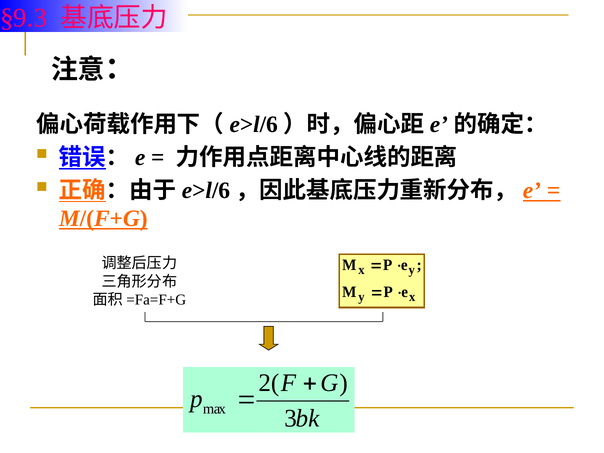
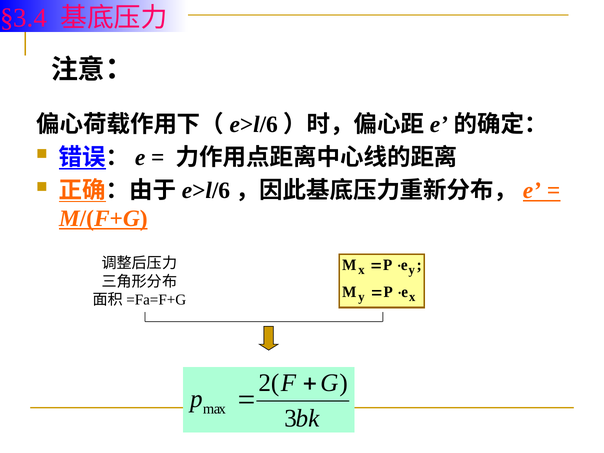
§9.3: §9.3 -> §3.4 (23, 18)
